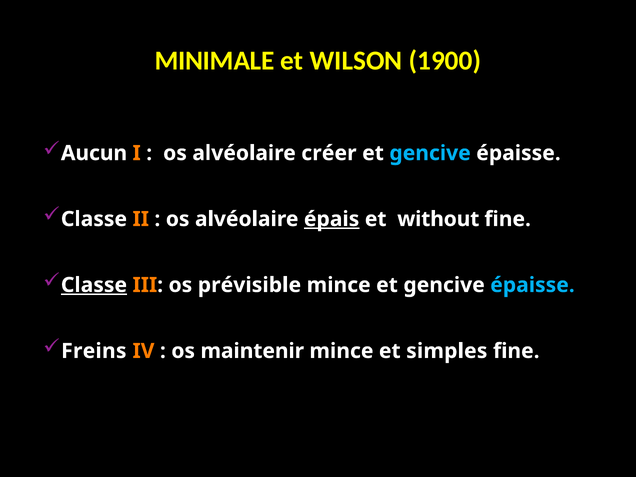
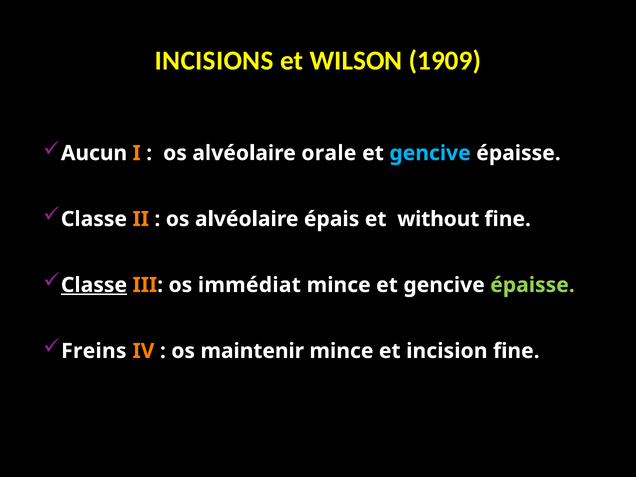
MINIMALE: MINIMALE -> INCISIONS (214, 61)
1900: 1900 -> 1909 (445, 61)
créer: créer -> orale (329, 153)
épais underline: present -> none (332, 219)
prévisible: prévisible -> immédiat (249, 285)
épaisse colour: light blue -> light green (532, 285)
simples: simples -> incision (447, 351)
